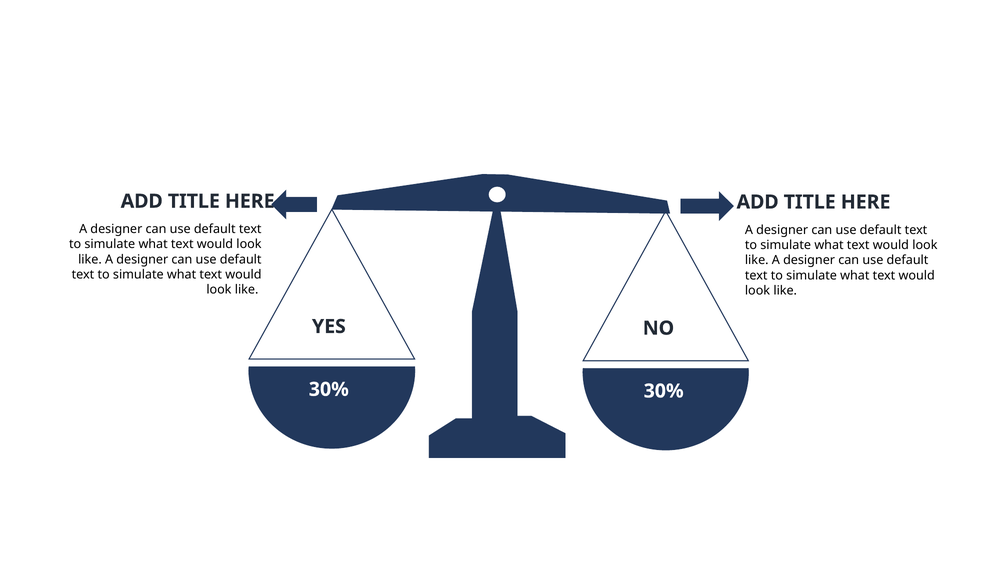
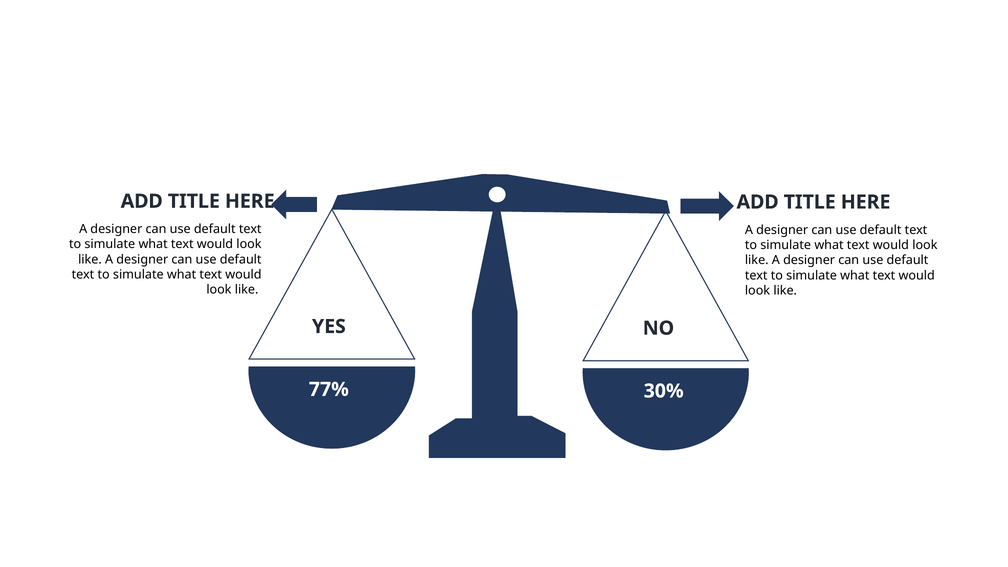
30%: 30% -> 77% (329, 389)
